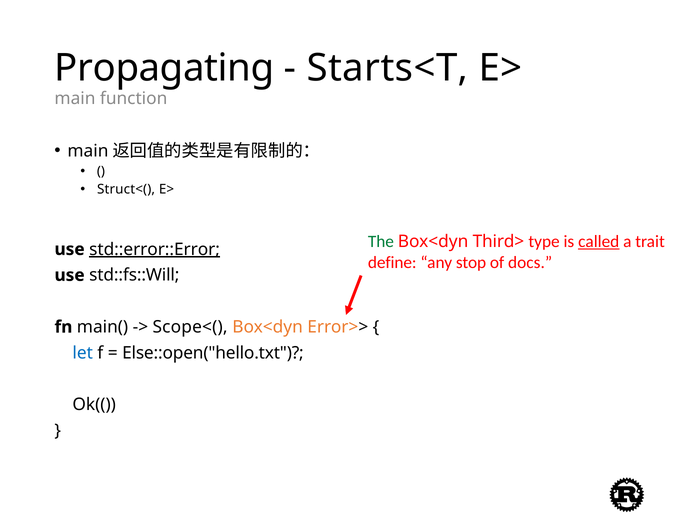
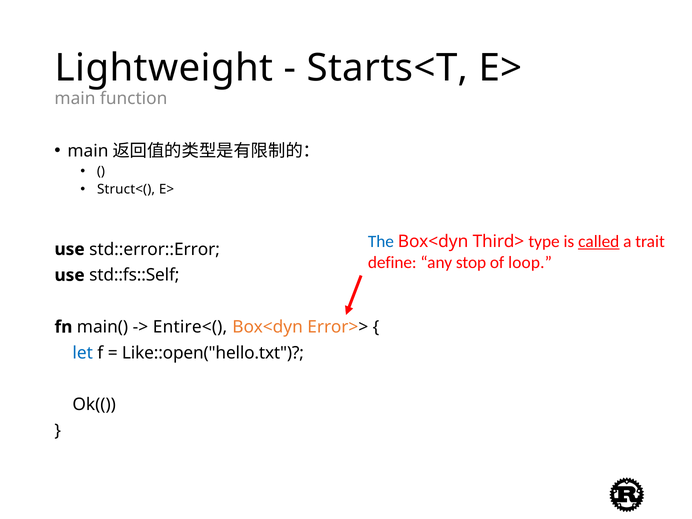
Propagating: Propagating -> Lightweight (164, 68)
The colour: green -> blue (381, 242)
std::error::Error underline: present -> none (155, 249)
docs: docs -> loop (530, 262)
std::fs::Will: std::fs::Will -> std::fs::Self (134, 275)
Scope<(: Scope<( -> Entire<( (190, 327)
Else::open("hello.txt: Else::open("hello.txt -> Like::open("hello.txt (213, 353)
